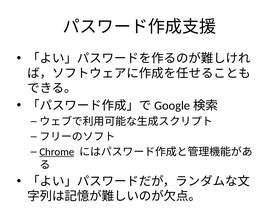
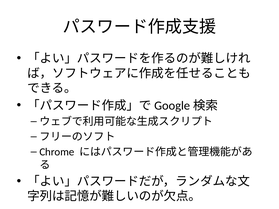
Chrome underline: present -> none (57, 152)
